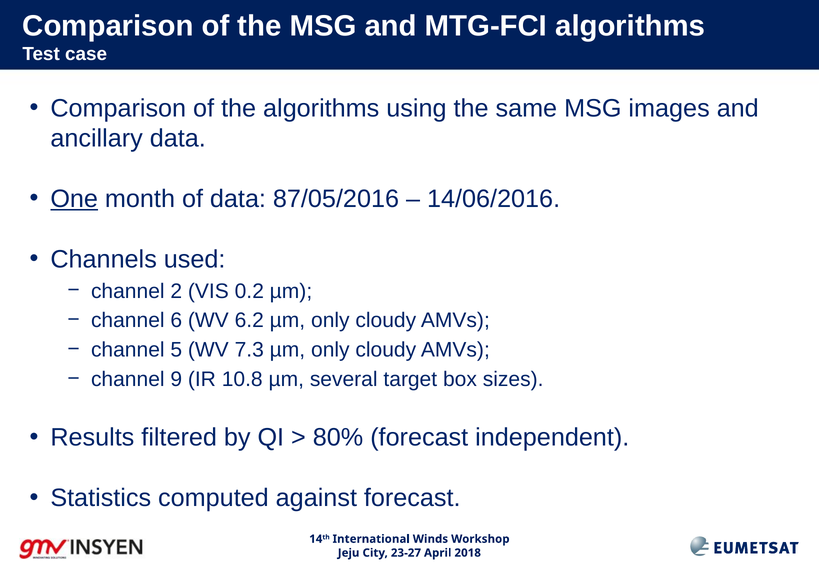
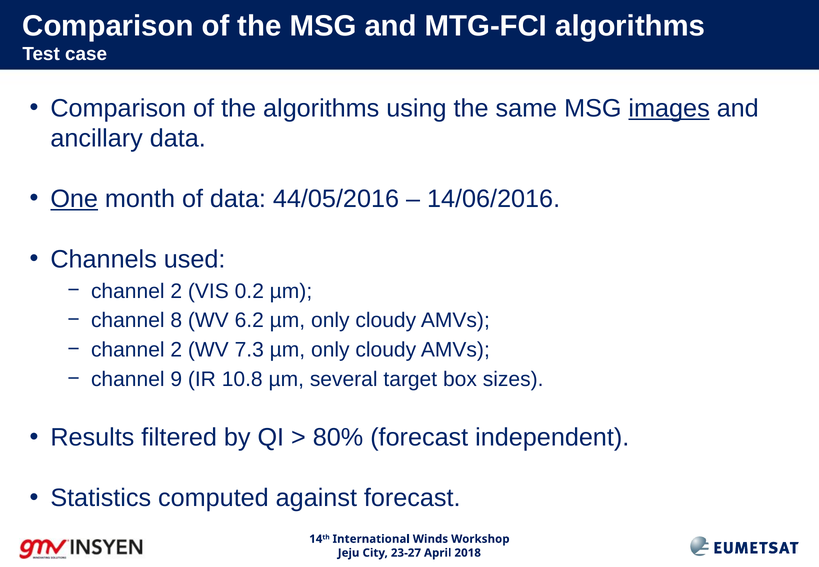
images underline: none -> present (669, 108)
87/05/2016: 87/05/2016 -> 44/05/2016 (336, 199)
6: 6 -> 8 (176, 321)
5: 5 -> 2 (176, 350)
